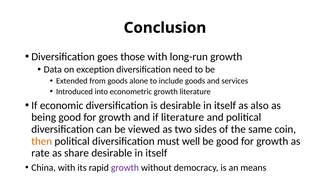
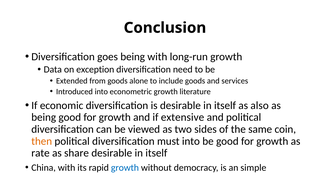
goes those: those -> being (133, 57)
if literature: literature -> extensive (183, 117)
must well: well -> into (191, 141)
growth colour: purple -> blue (125, 167)
means: means -> simple (253, 167)
